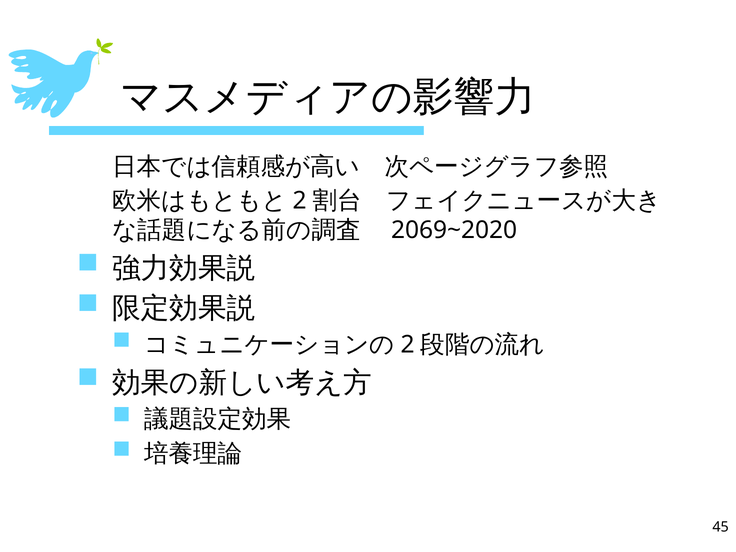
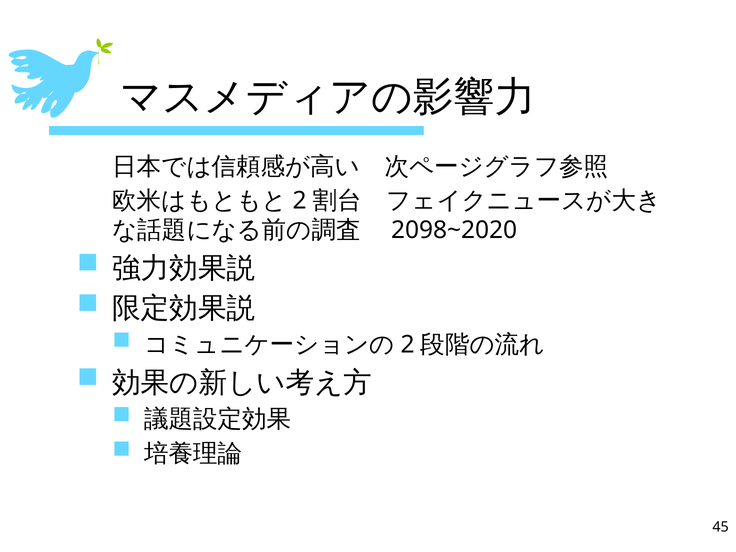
2069~2020: 2069~2020 -> 2098~2020 (454, 230)
